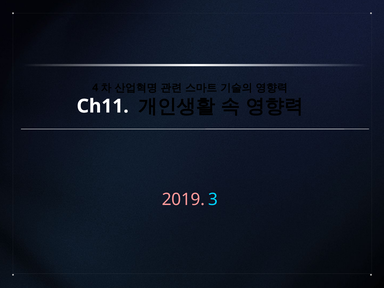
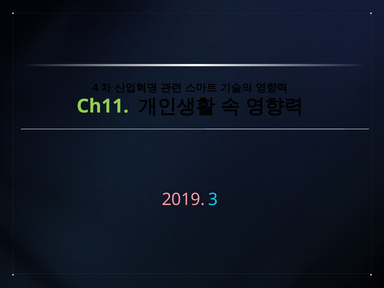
Ch11 colour: white -> light green (103, 106)
